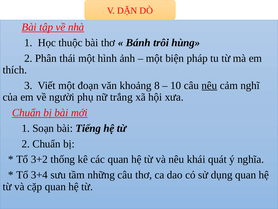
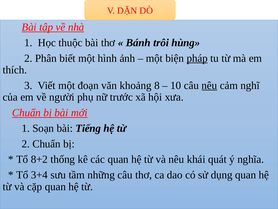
thái: thái -> biết (68, 58)
pháp underline: none -> present (197, 58)
trắng: trắng -> trước (121, 97)
3+2: 3+2 -> 8+2 (39, 159)
